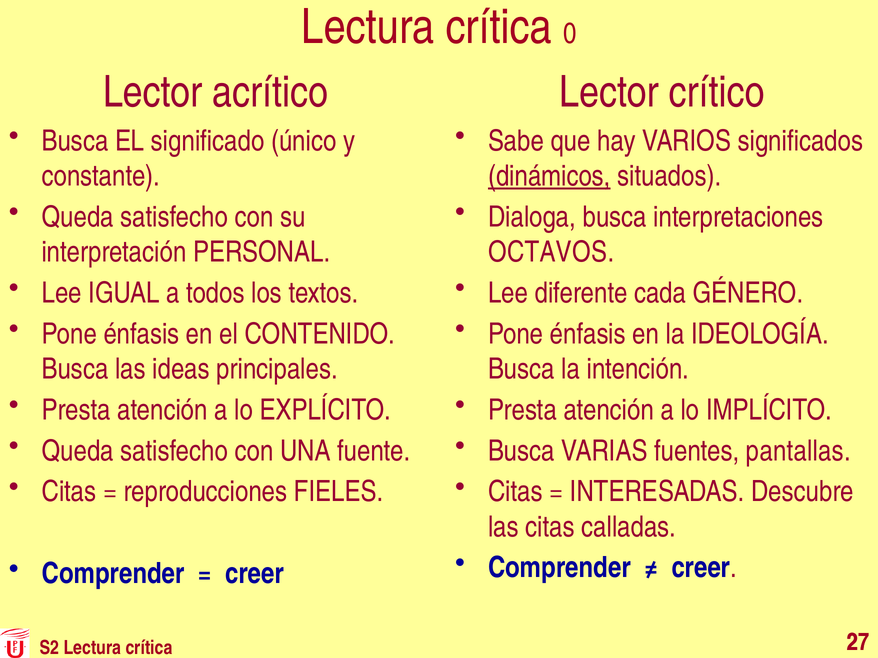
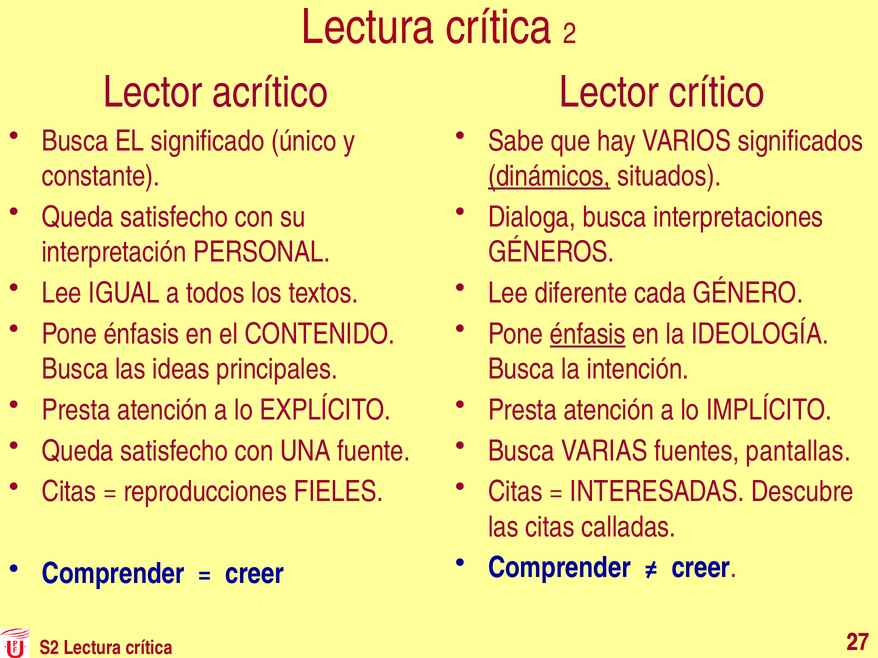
0: 0 -> 2 (570, 34)
OCTAVOS: OCTAVOS -> GÉNEROS (551, 252)
énfasis underline: none -> present (588, 334)
